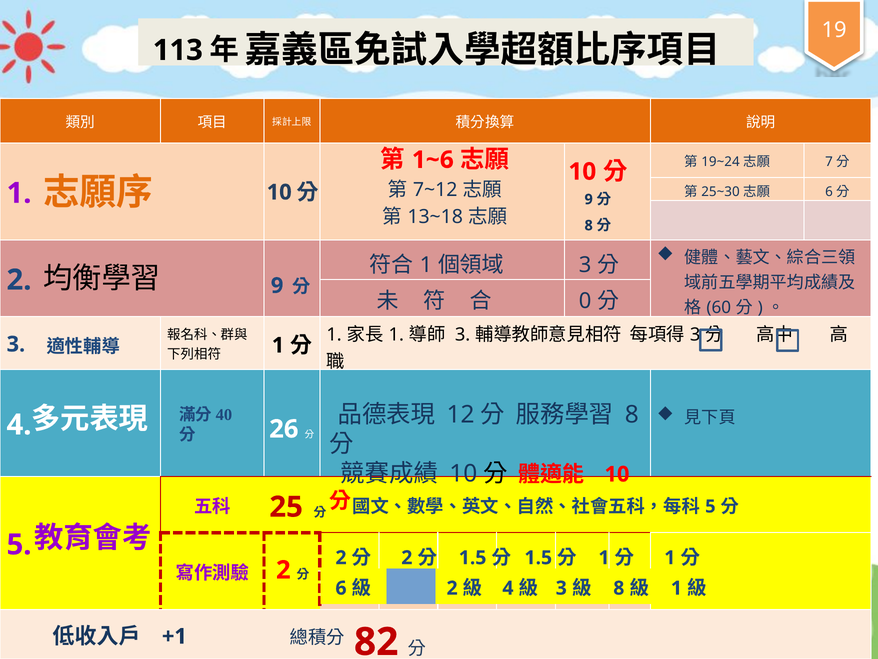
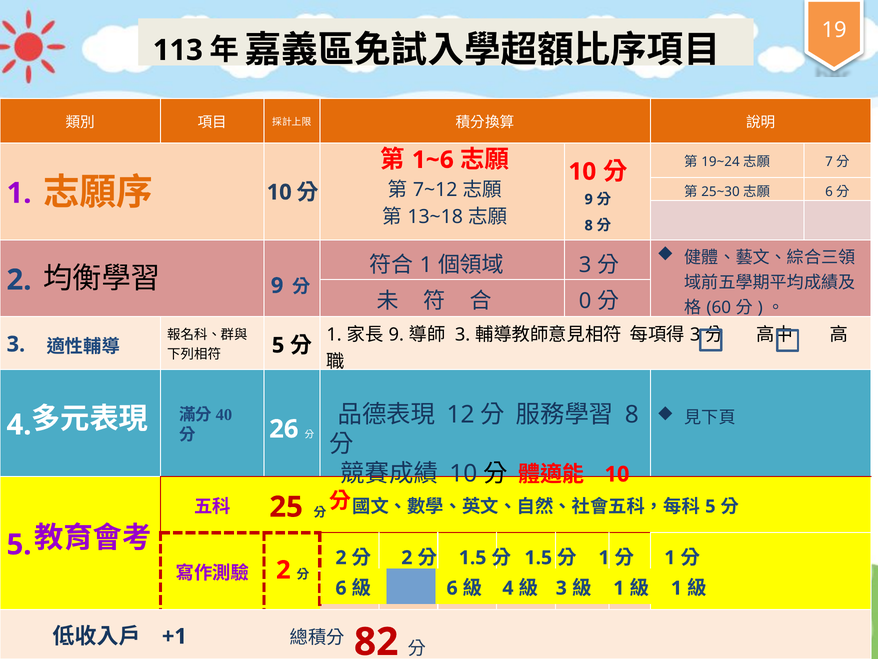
1: 1 -> 5 (278, 345)
1: 1 -> 9 (396, 335)
2: 2 -> 6 (452, 588)
8: 8 -> 1 (619, 588)
